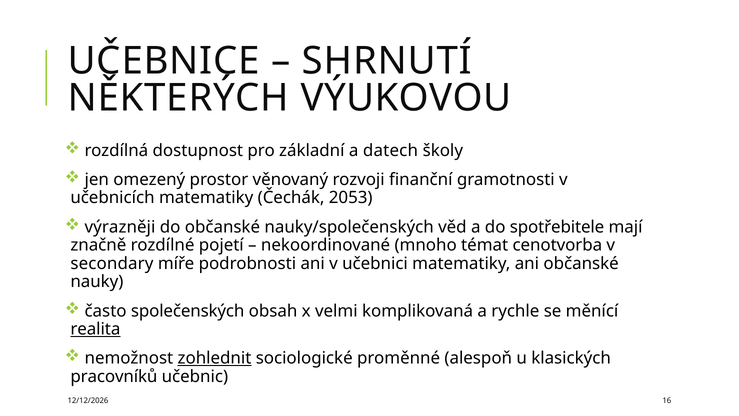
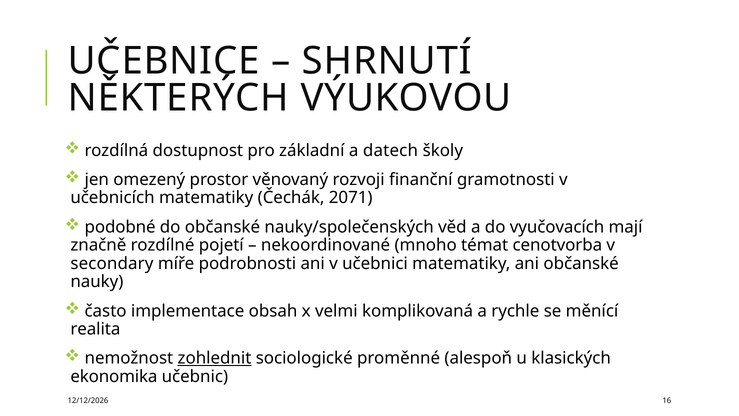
2053: 2053 -> 2071 (351, 198)
výrazněji: výrazněji -> podobné (120, 227)
spotřebitele: spotřebitele -> vyučovacích (557, 227)
společenských: společenských -> implementace (188, 311)
realita underline: present -> none (95, 329)
pracovníků: pracovníků -> ekonomika (114, 376)
